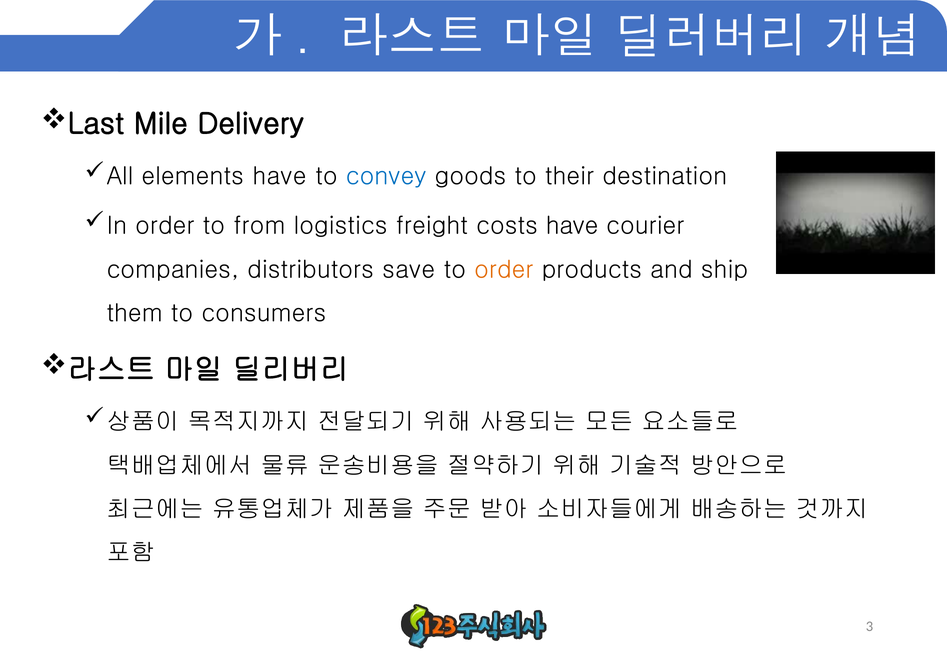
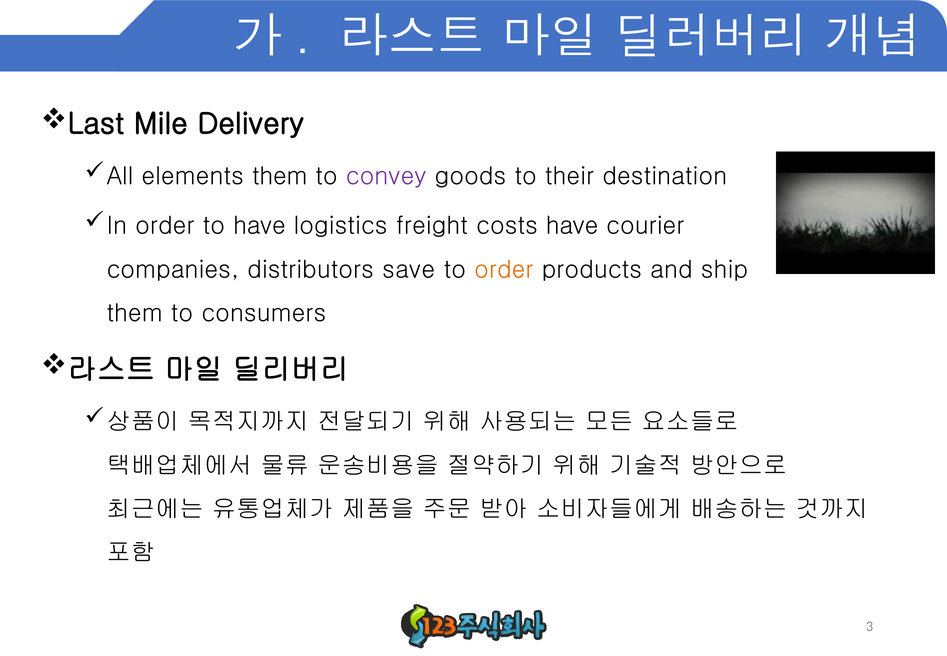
elements have: have -> them (280, 176)
convey colour: blue -> purple (386, 176)
to from: from -> have (259, 226)
